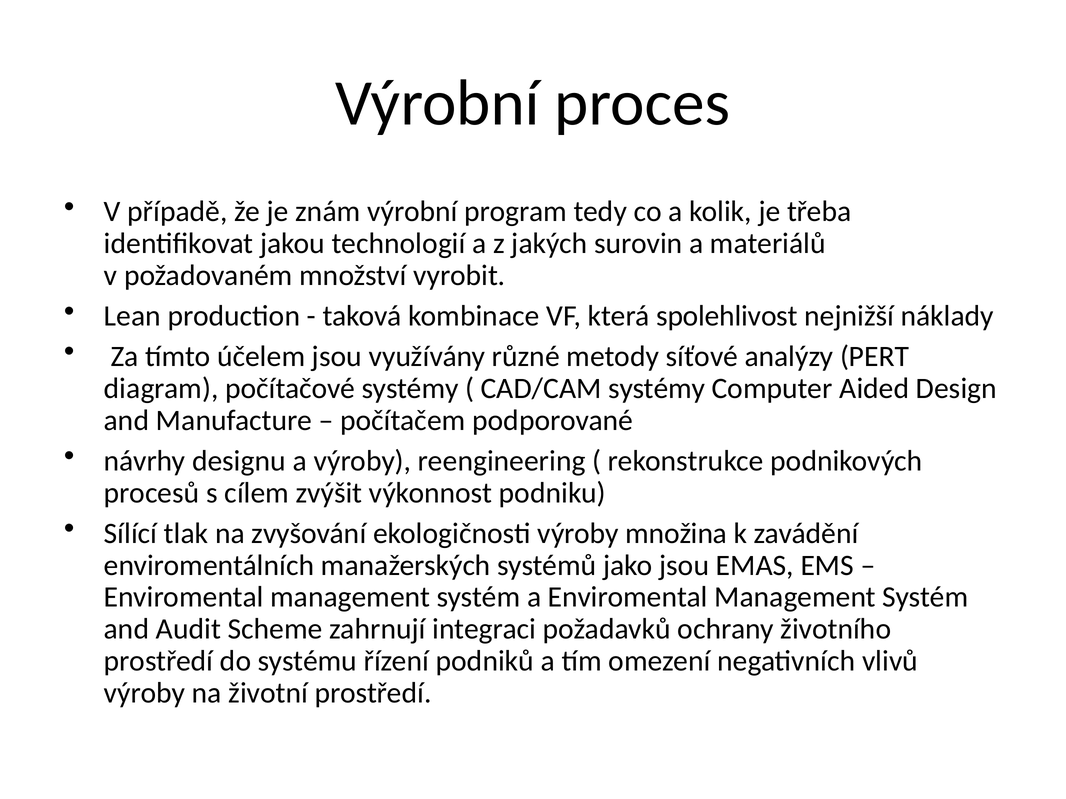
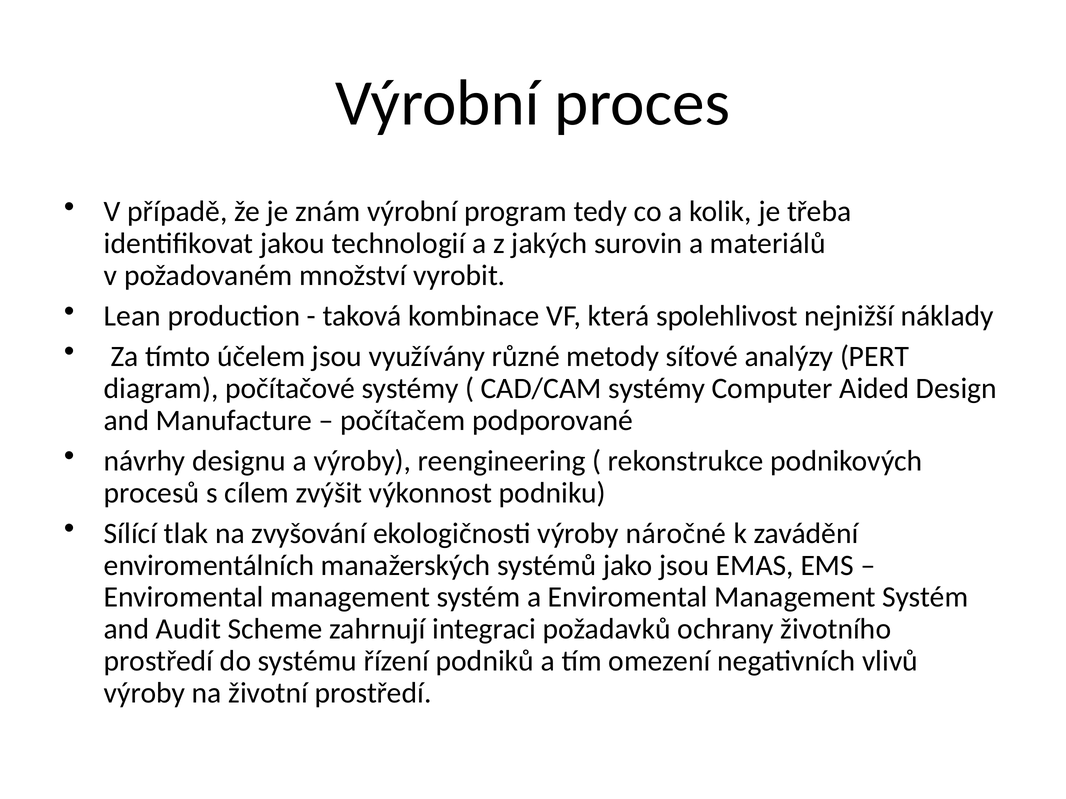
množina: množina -> náročné (676, 534)
